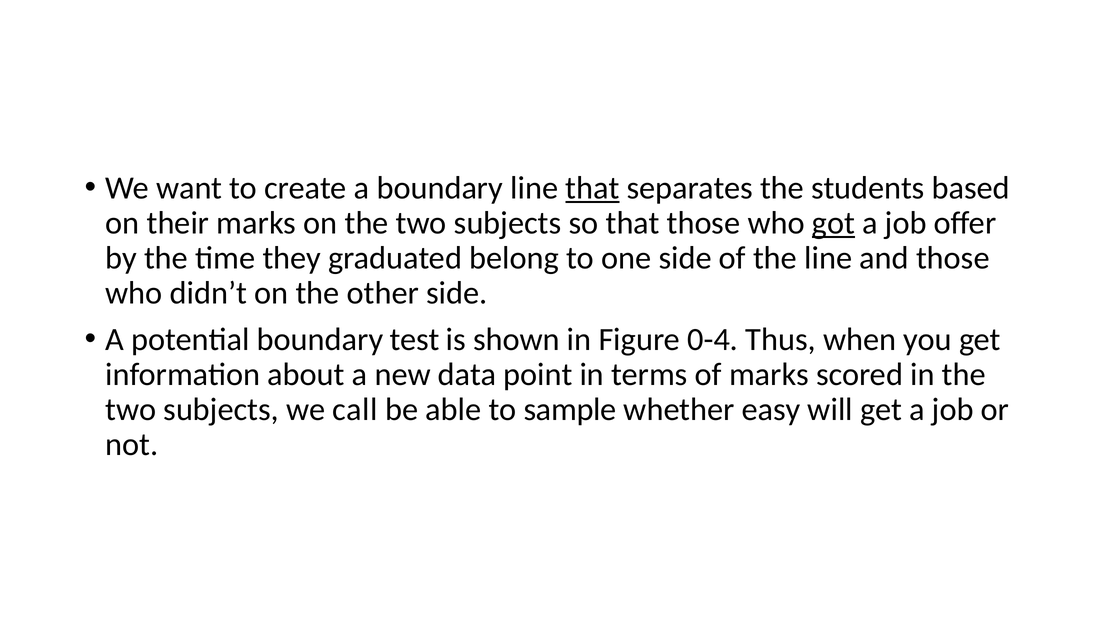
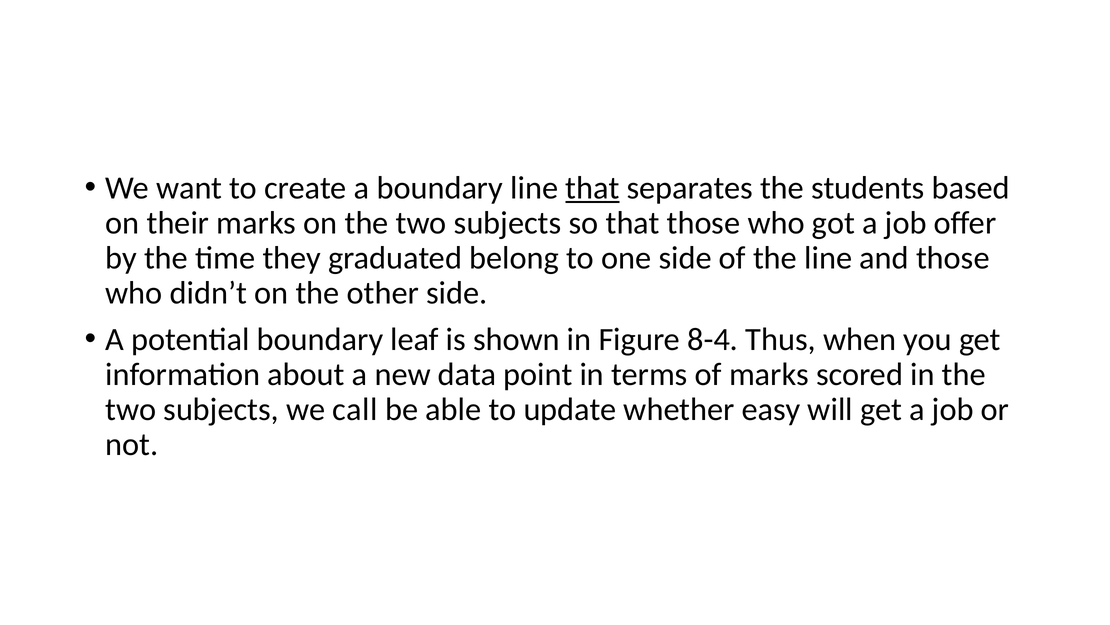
got underline: present -> none (833, 223)
test: test -> leaf (415, 339)
0-4: 0-4 -> 8-4 (713, 339)
sample: sample -> update (570, 409)
